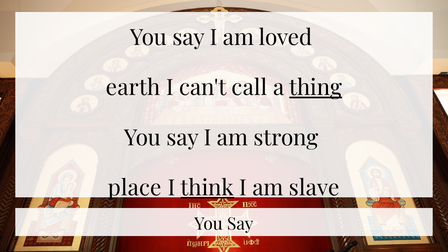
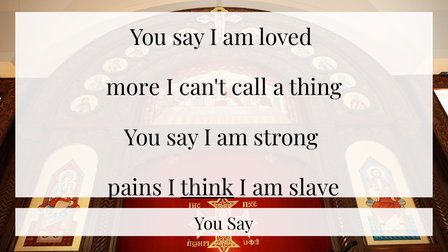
earth: earth -> more (133, 88)
thing underline: present -> none (316, 88)
place: place -> pains (135, 188)
